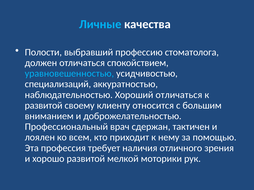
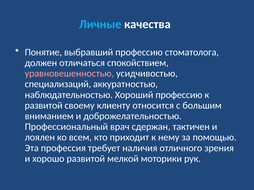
Полости: Полости -> Понятие (43, 52)
уравновешенностью colour: light blue -> pink (69, 74)
Хороший отличаться: отличаться -> профессию (179, 95)
